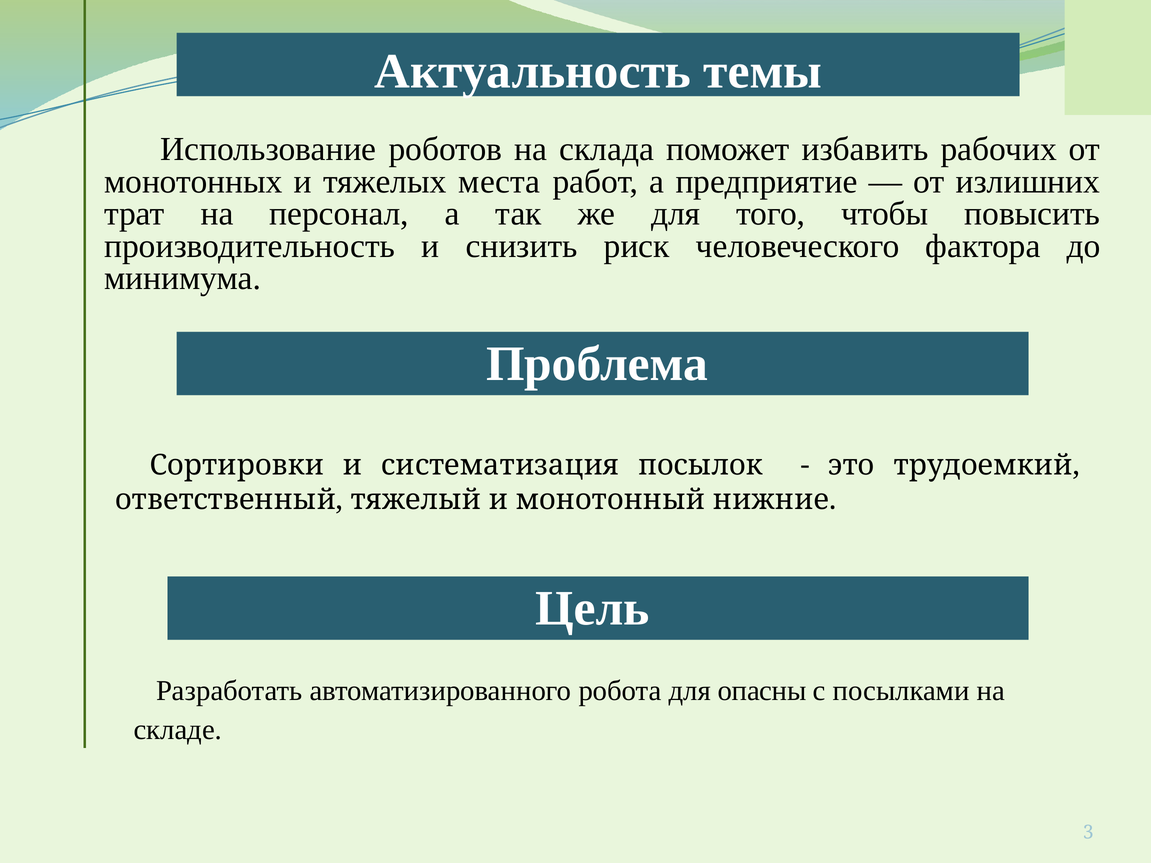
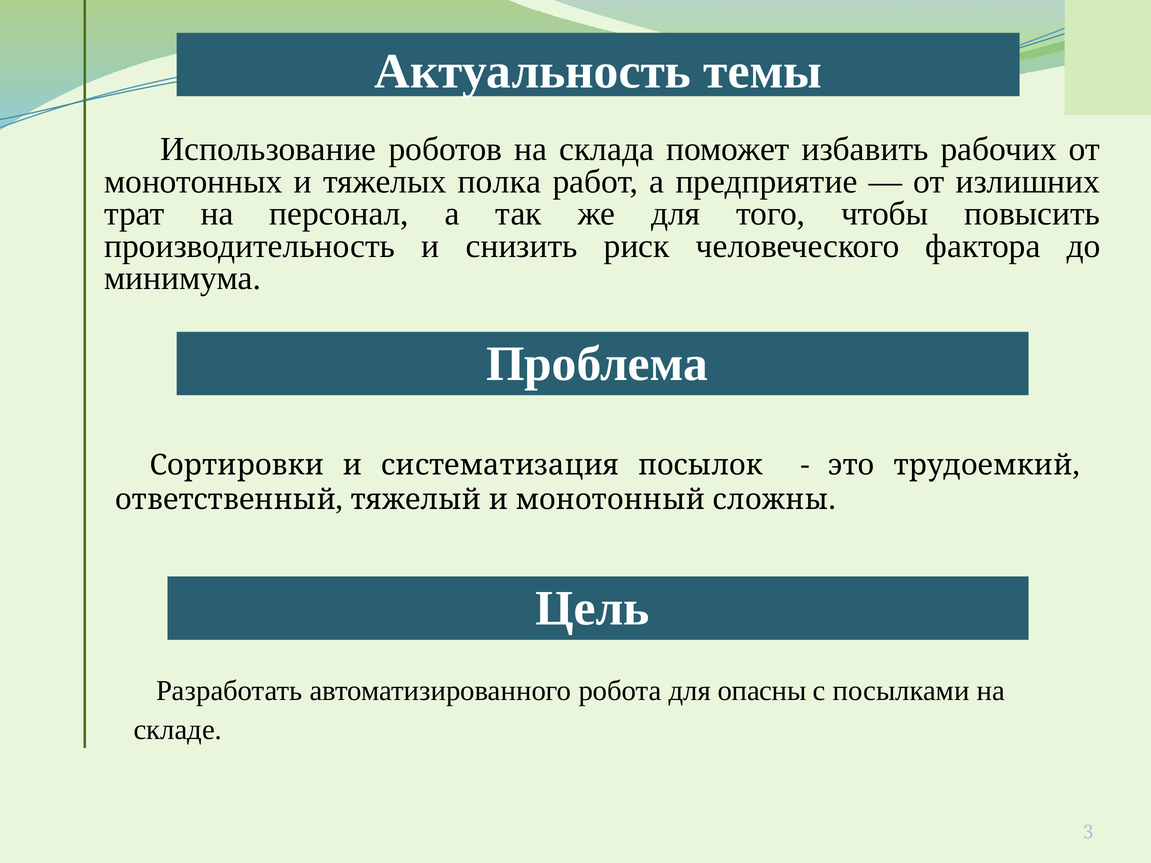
места: места -> полка (499, 182)
нижние: нижние -> сложны (774, 500)
